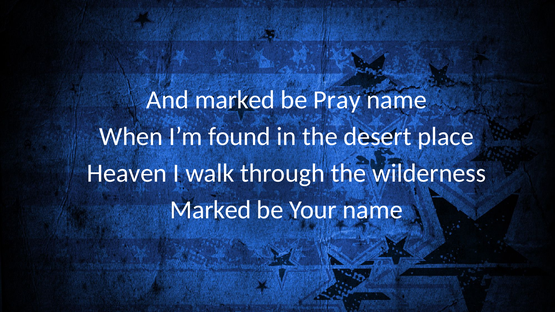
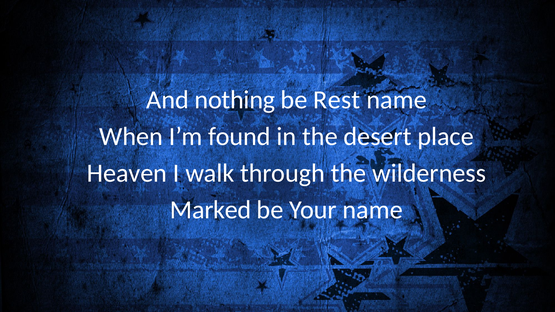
And marked: marked -> nothing (235, 100)
Pray: Pray -> Rest (337, 100)
